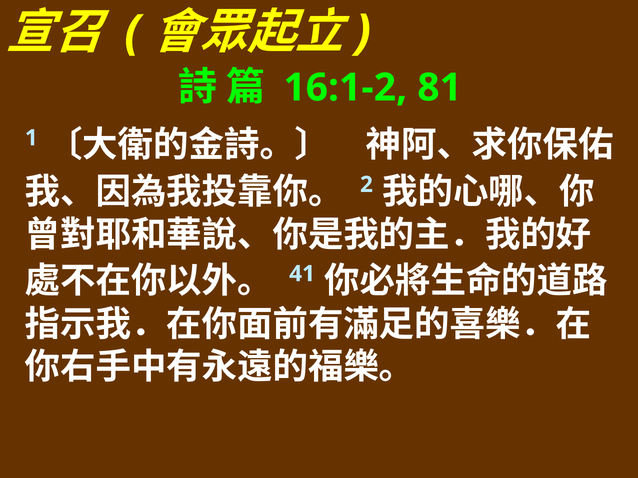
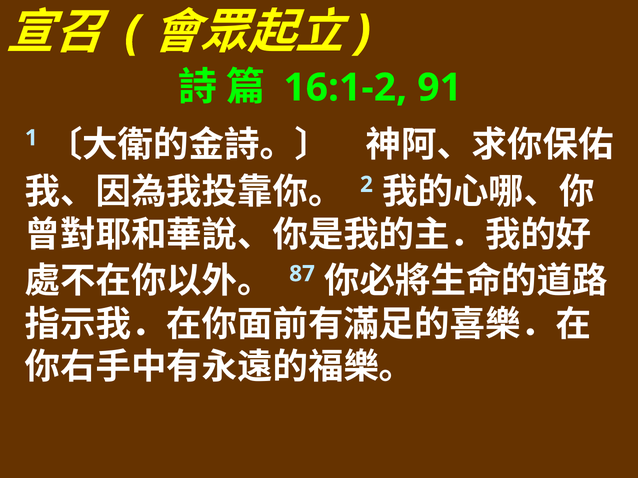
81: 81 -> 91 (440, 88)
41: 41 -> 87 (302, 274)
